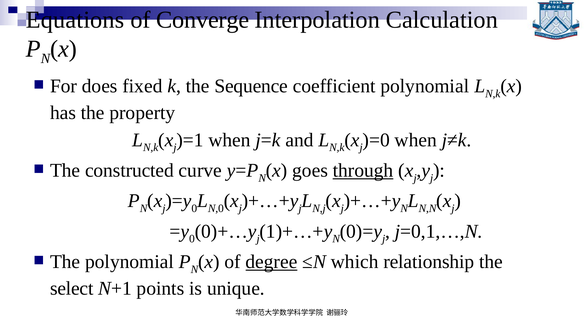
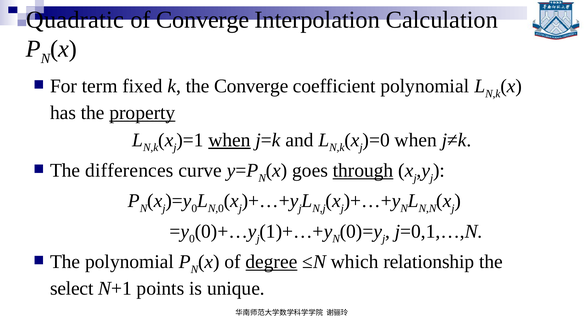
Equations: Equations -> Quadratic (75, 20)
does: does -> term (100, 86)
the Sequence: Sequence -> Converge (251, 86)
property underline: none -> present (142, 113)
when underline: none -> present (230, 140)
constructed: constructed -> differences (129, 171)
